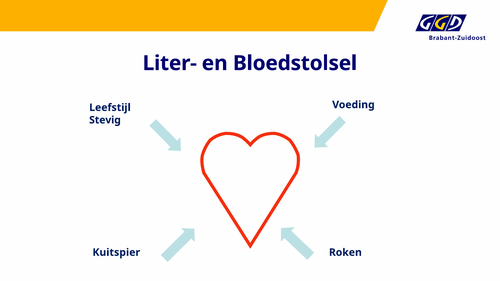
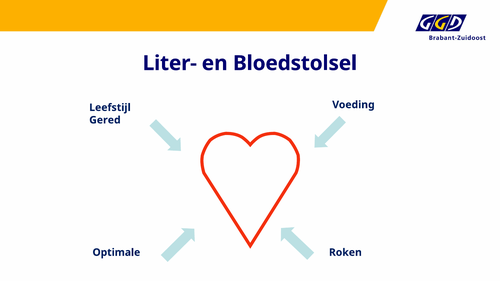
Stevig: Stevig -> Gered (105, 120)
Kuitspier: Kuitspier -> Optimale (116, 253)
